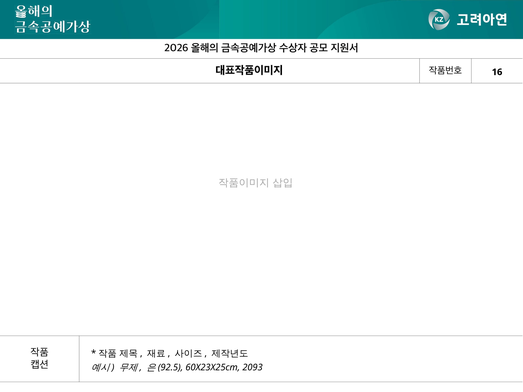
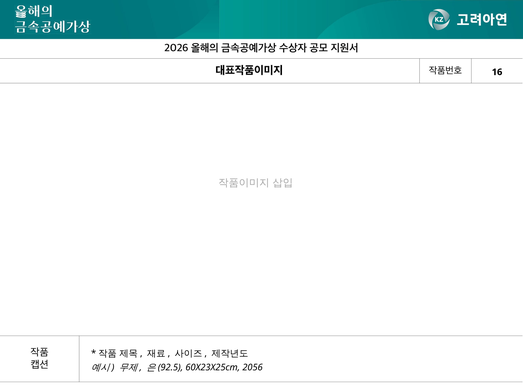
2093: 2093 -> 2056 (253, 368)
